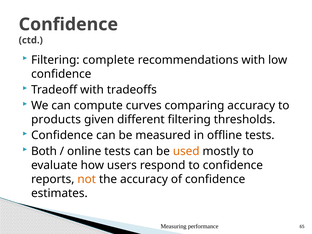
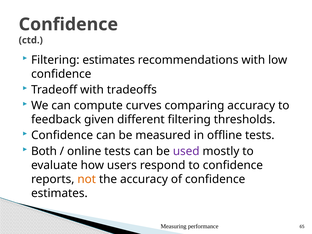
Filtering complete: complete -> estimates (109, 60)
products: products -> feedback (56, 120)
used colour: orange -> purple (186, 151)
